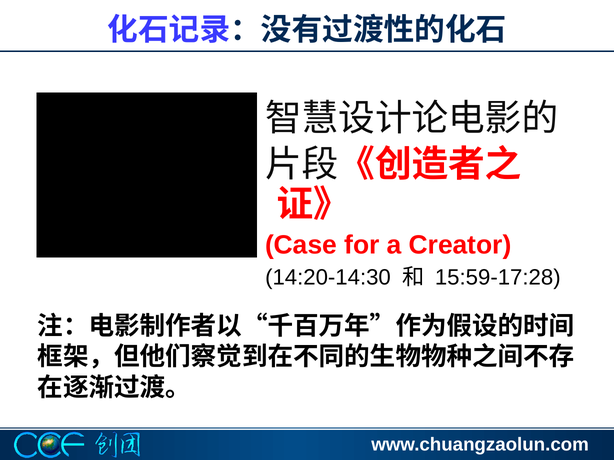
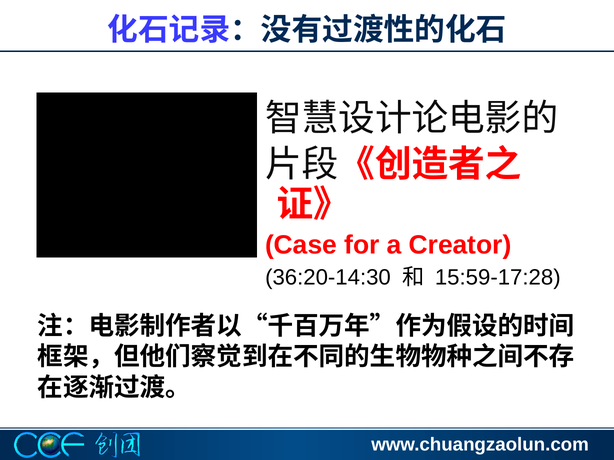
14:20-14:30: 14:20-14:30 -> 36:20-14:30 (328, 278)
